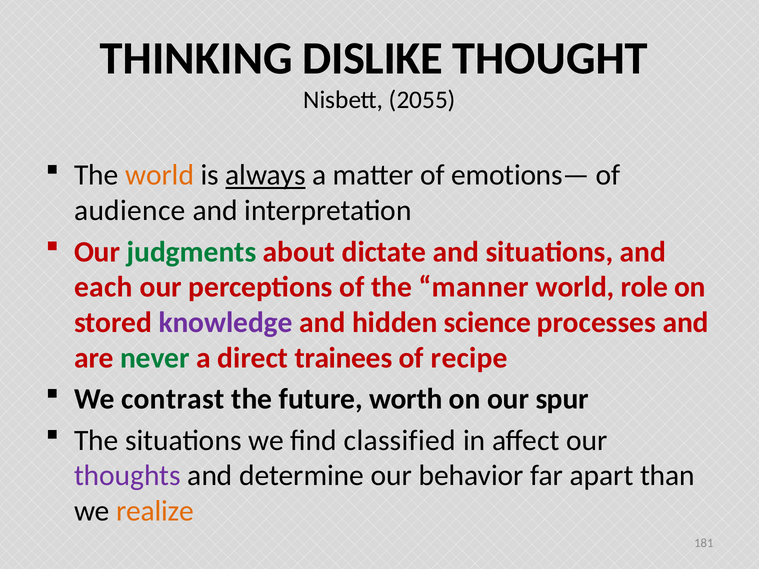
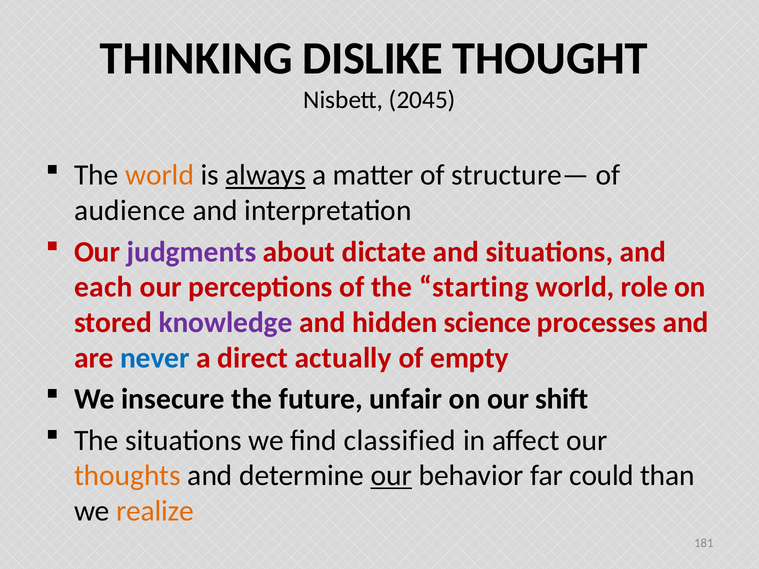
2055: 2055 -> 2045 (422, 100)
emotions—: emotions— -> structure— (520, 175)
judgments colour: green -> purple (192, 252)
manner: manner -> starting (474, 287)
never colour: green -> blue (155, 358)
trainees: trainees -> actually (343, 358)
recipe: recipe -> empty (470, 358)
contrast: contrast -> insecure (173, 399)
worth: worth -> unfair (406, 399)
spur: spur -> shift (562, 399)
thoughts colour: purple -> orange (127, 476)
our underline: none -> present (391, 476)
apart: apart -> could (602, 476)
